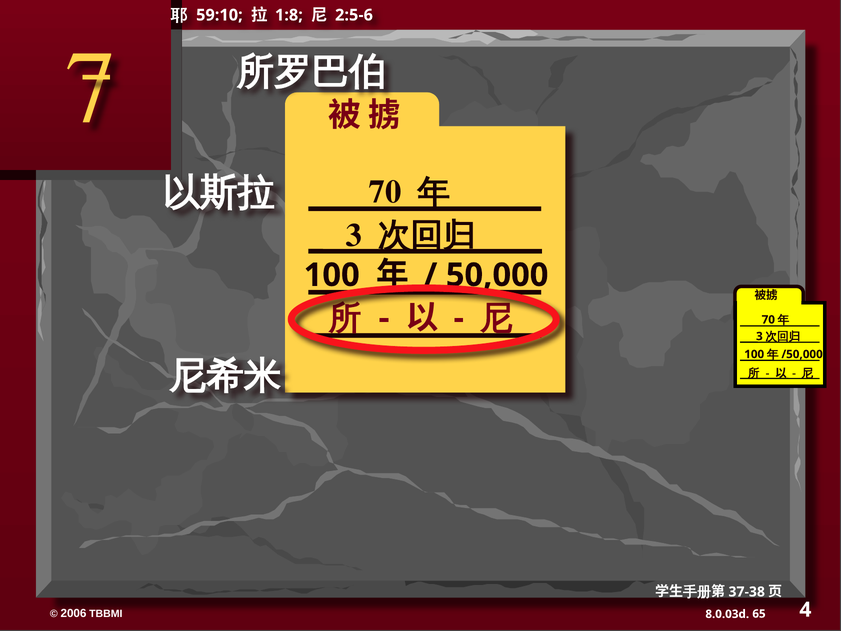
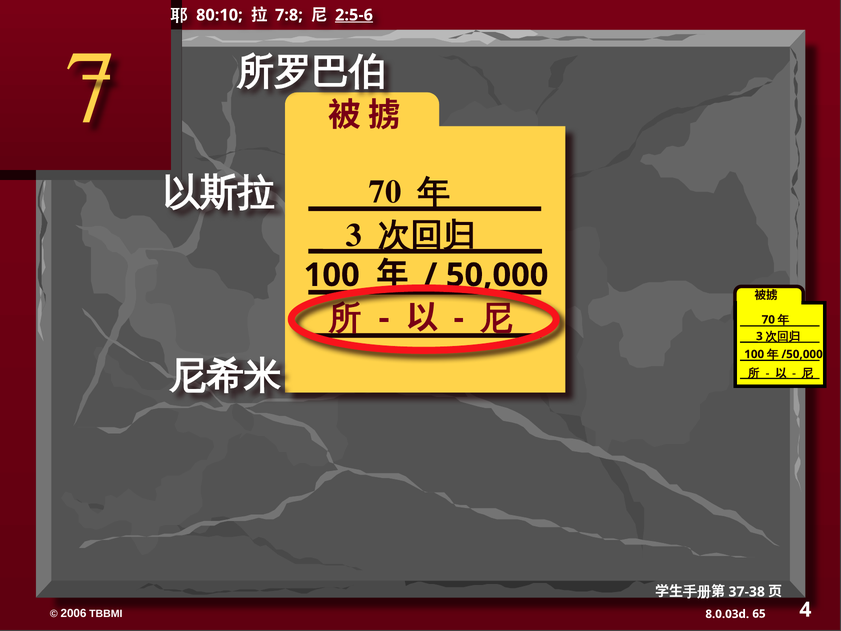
59:10: 59:10 -> 80:10 (219, 15)
1:8: 1:8 -> 7:8 (289, 15)
2:5-6 underline: none -> present (354, 15)
